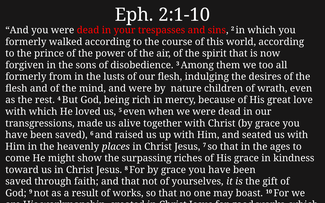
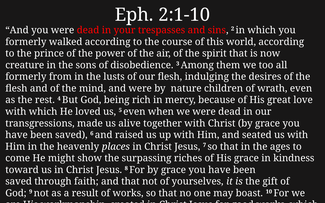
forgiven: forgiven -> creature (25, 65)
